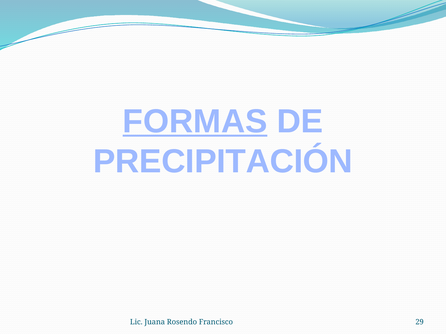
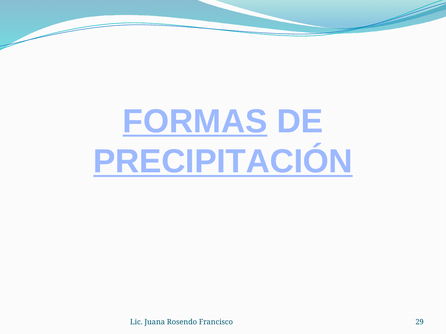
PRECIPITACIÓN underline: none -> present (223, 162)
